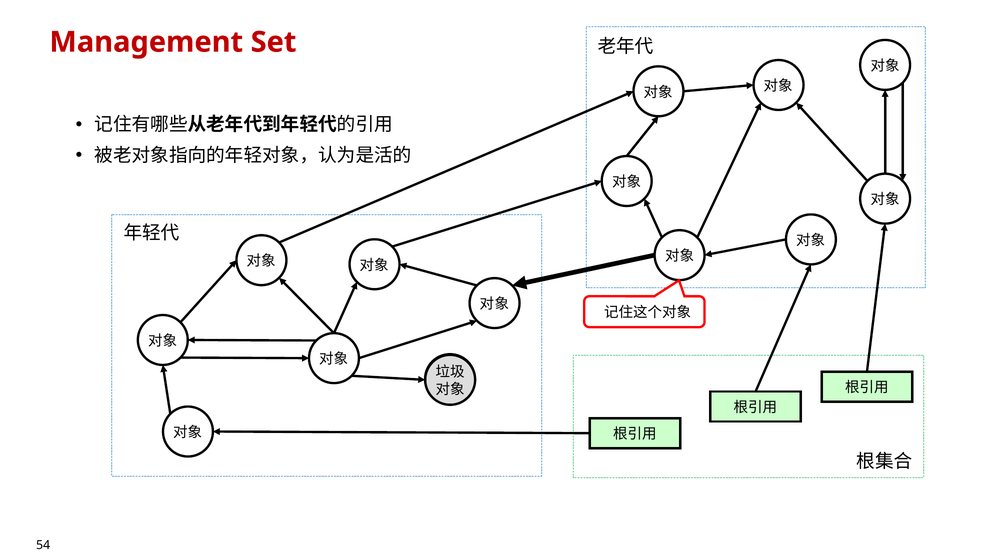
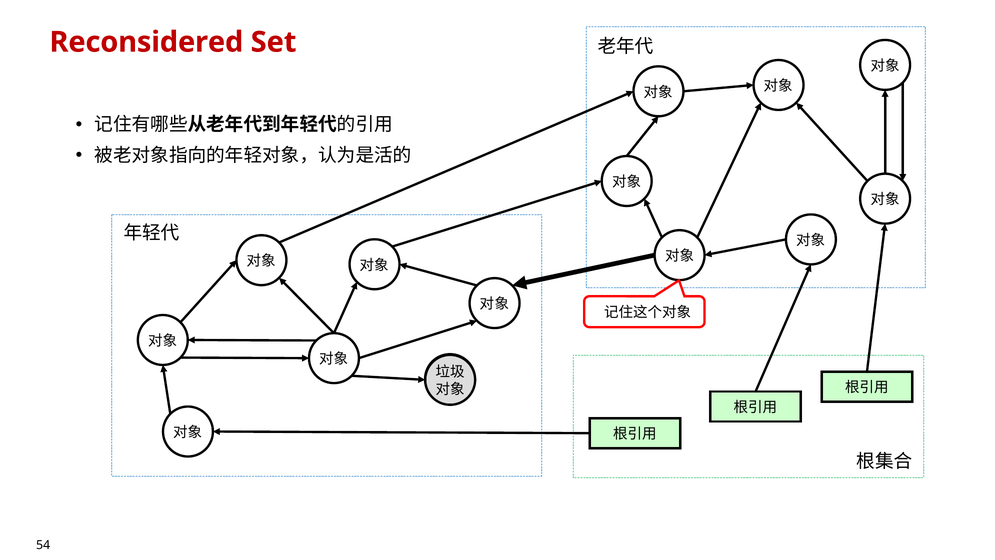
Management: Management -> Reconsidered (146, 42)
